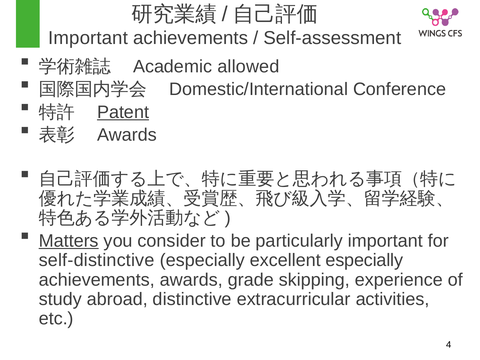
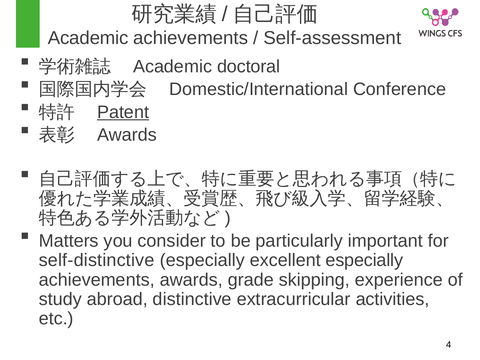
Important: Important -> Academic (88, 38)
allowed: allowed -> doctoral (249, 66)
Matters underline: present -> none (69, 241)
